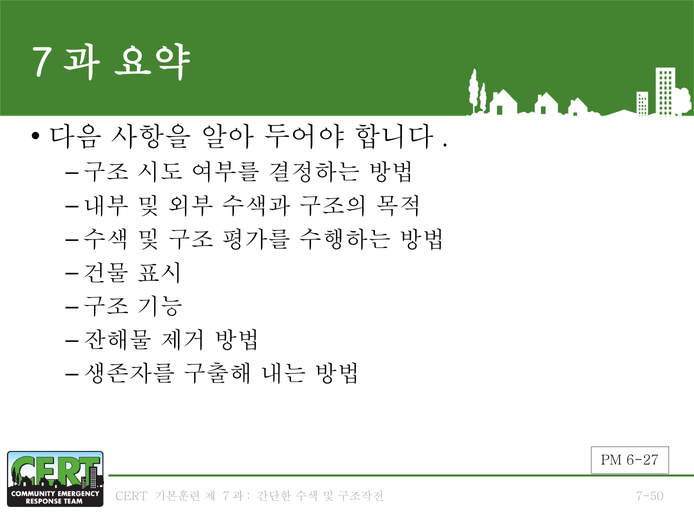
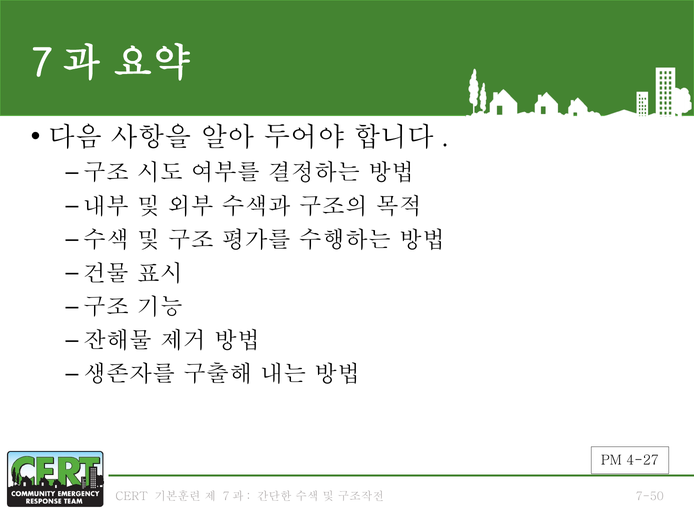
6-27: 6-27 -> 4-27 (643, 460)
